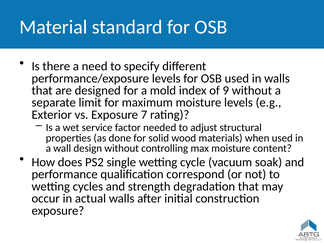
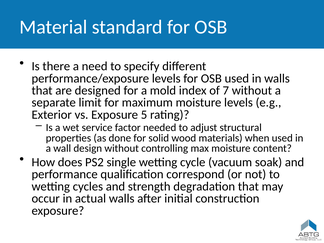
9: 9 -> 7 (226, 90)
7: 7 -> 5 (144, 115)
